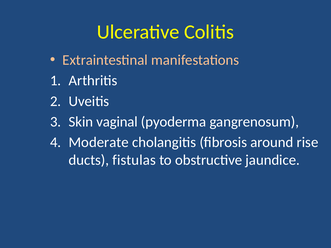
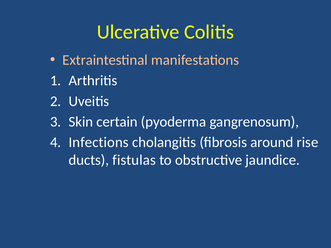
vaginal: vaginal -> certain (117, 122)
Moderate: Moderate -> Infections (99, 143)
